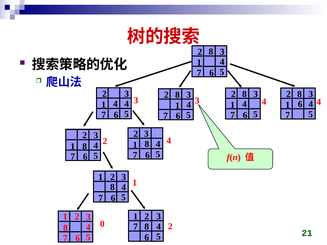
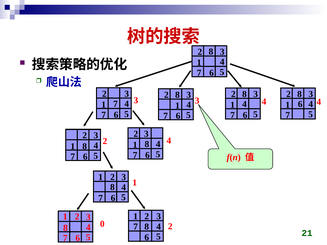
1 4: 4 -> 7 (115, 104)
